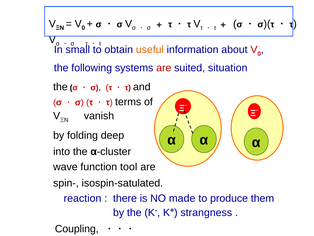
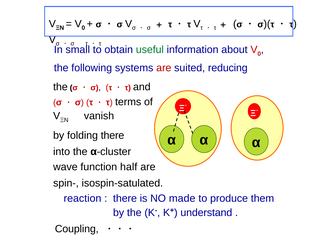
useful colour: orange -> green (150, 50)
situation: situation -> reducing (228, 68)
folding deep: deep -> there (113, 135)
tool: tool -> half (129, 166)
strangness: strangness -> understand (206, 212)
